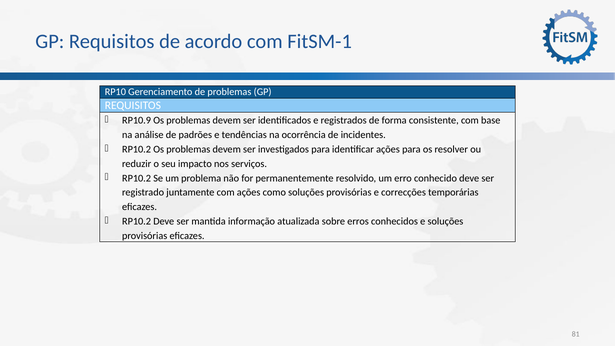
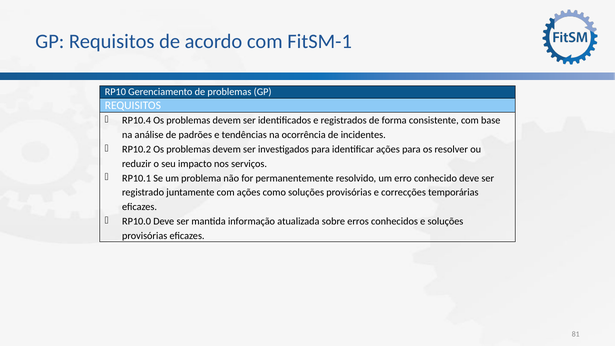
RP10.9: RP10.9 -> RP10.4 (137, 121)
RP10.2: RP10.2 -> RP10.1 (137, 178)
RP10.2: RP10.2 -> RP10.0 (137, 221)
